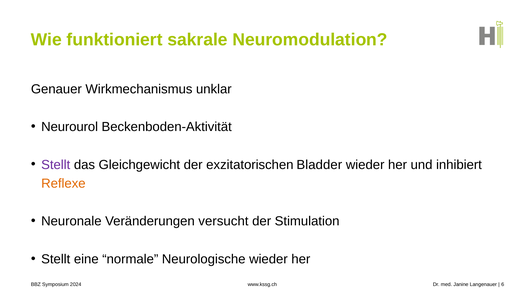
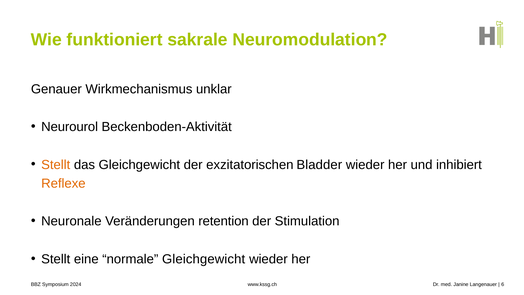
Stellt colour: purple -> orange (56, 165)
versucht: versucht -> retention (224, 221)
normale Neurologische: Neurologische -> Gleichgewicht (204, 259)
